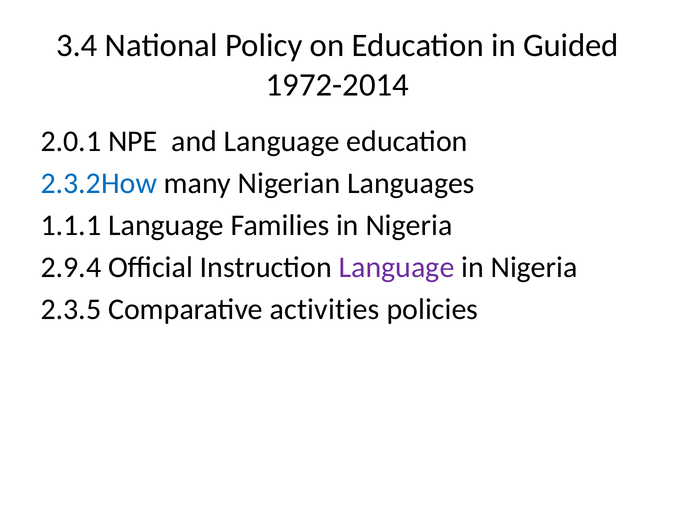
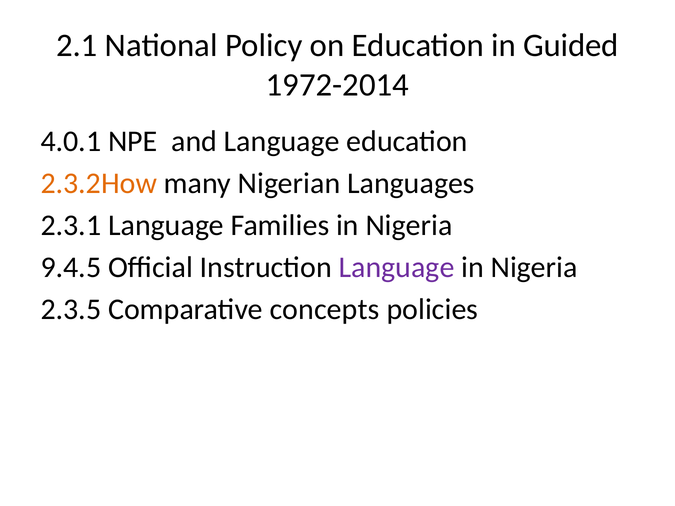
3.4: 3.4 -> 2.1 (77, 46)
2.0.1: 2.0.1 -> 4.0.1 (71, 142)
2.3.2How colour: blue -> orange (99, 184)
1.1.1: 1.1.1 -> 2.3.1 (71, 226)
2.9.4: 2.9.4 -> 9.4.5 (71, 268)
activities: activities -> concepts (325, 310)
